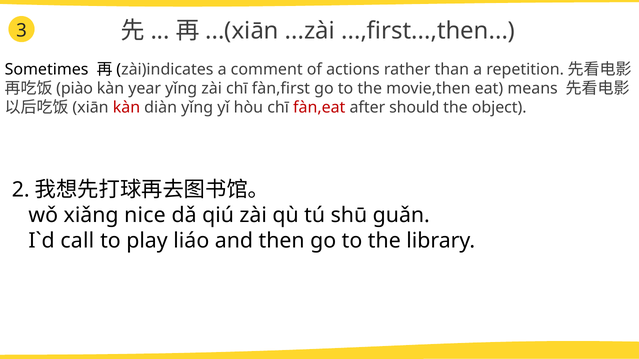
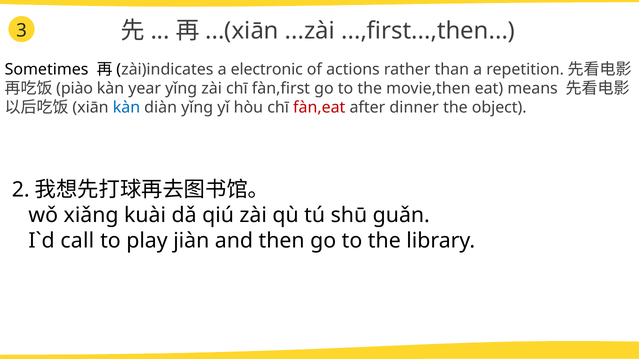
comment: comment -> electronic (267, 69)
kàn colour: red -> blue (126, 108)
should: should -> dinner (414, 108)
nice: nice -> kuài (145, 215)
liáo: liáo -> jiàn (191, 241)
